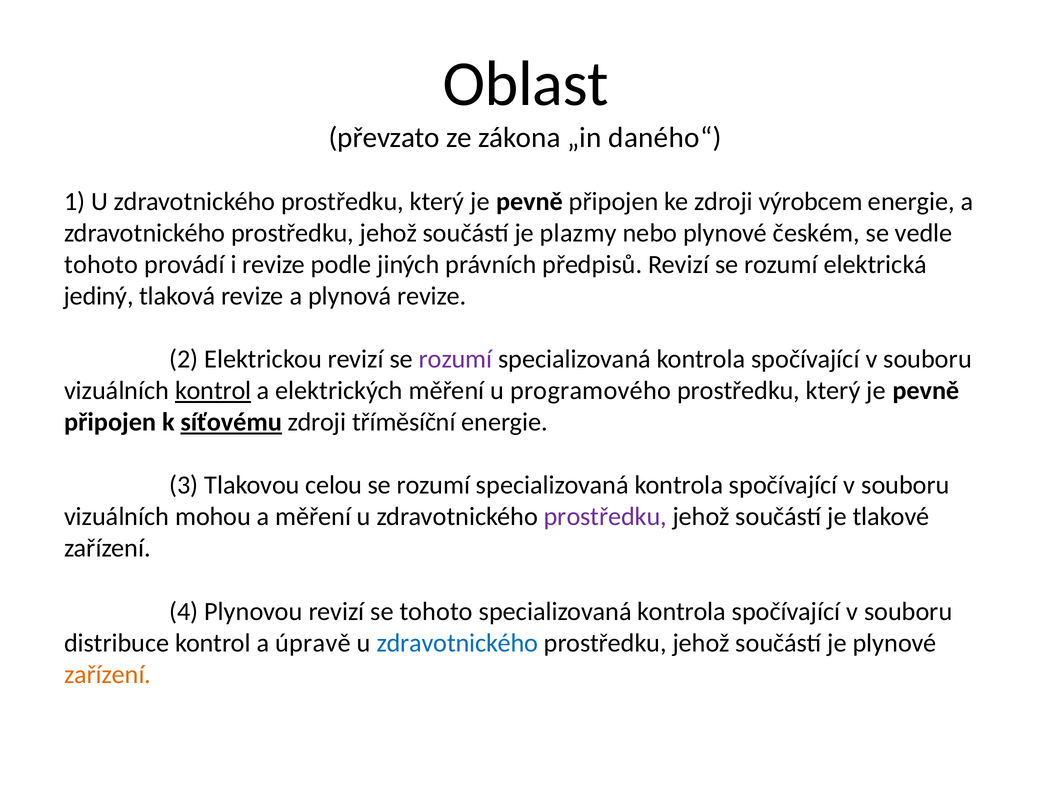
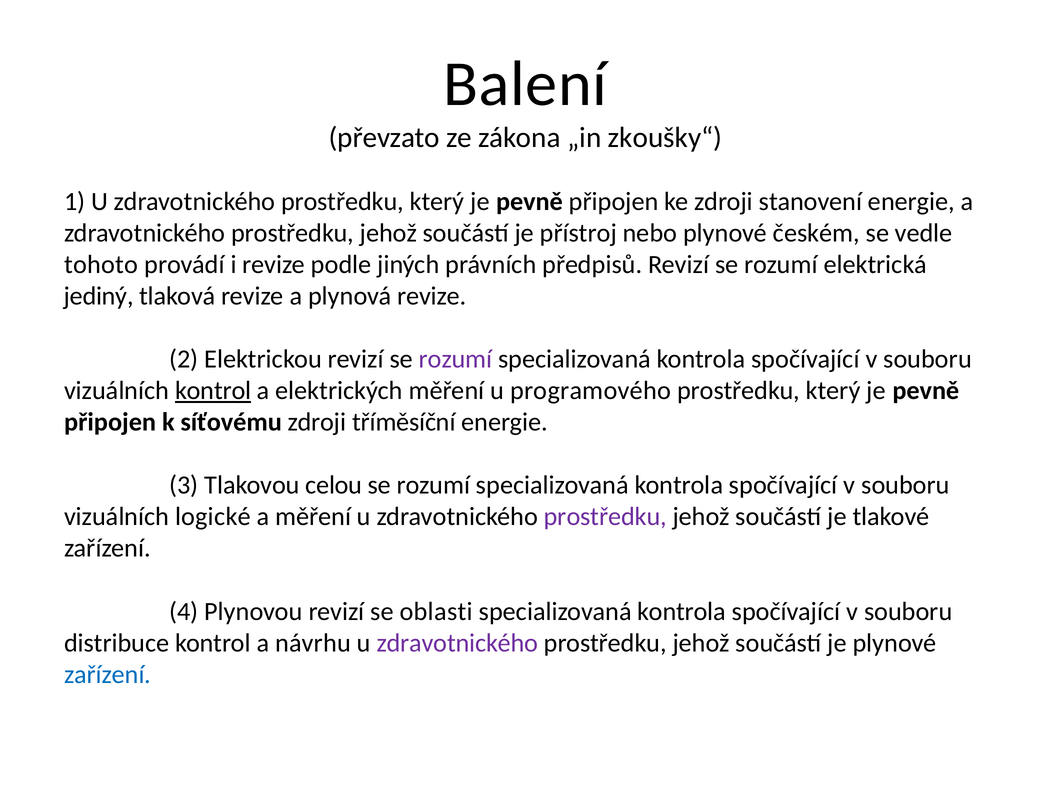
Oblast: Oblast -> Balení (525, 84)
daného“: daného“ -> zkoušky“ (665, 138)
výrobcem: výrobcem -> stanovení (811, 202)
plazmy: plazmy -> přístroj (578, 233)
síťovému underline: present -> none (231, 422)
mohou: mohou -> logické (213, 517)
se tohoto: tohoto -> oblasti (436, 612)
úpravě: úpravě -> návrhu (313, 643)
zdravotnického colour: blue -> purple (457, 643)
zařízení colour: orange -> blue (108, 675)
